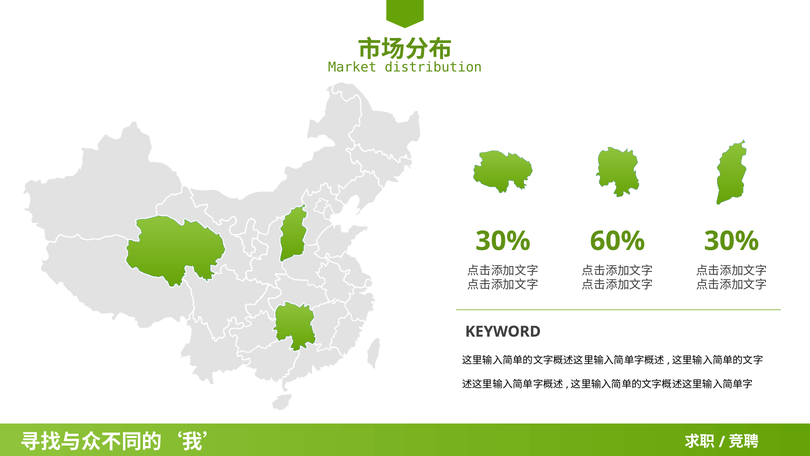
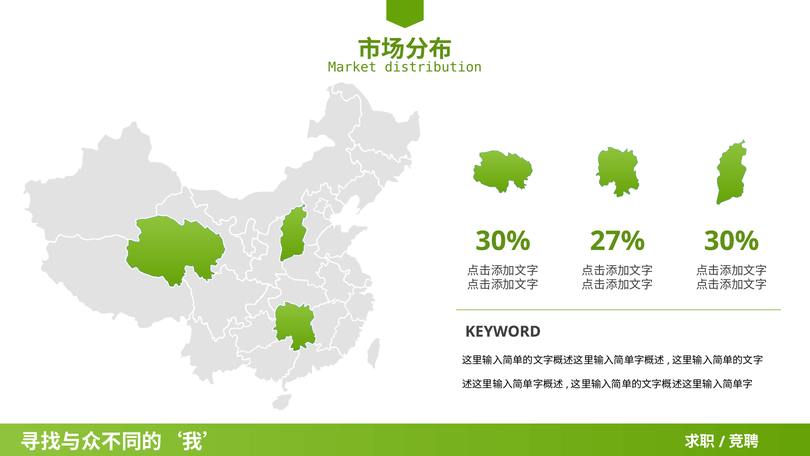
60%: 60% -> 27% (618, 241)
